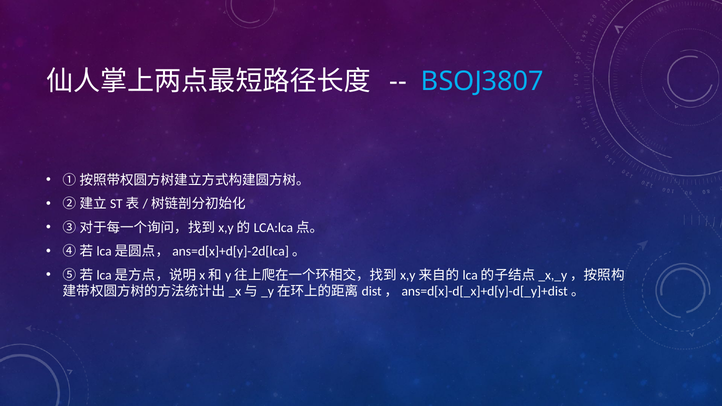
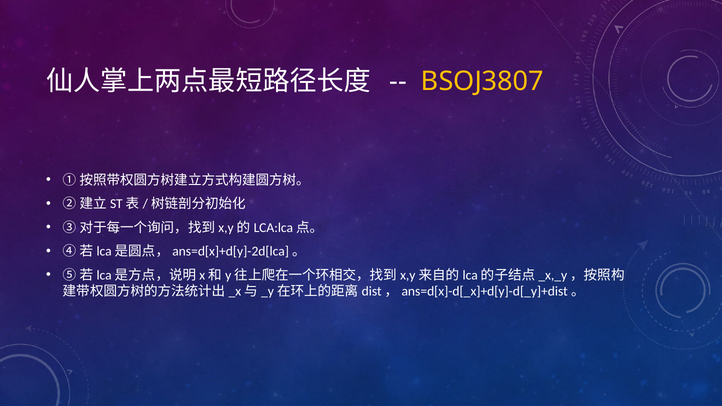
BSOJ3807 colour: light blue -> yellow (482, 81)
